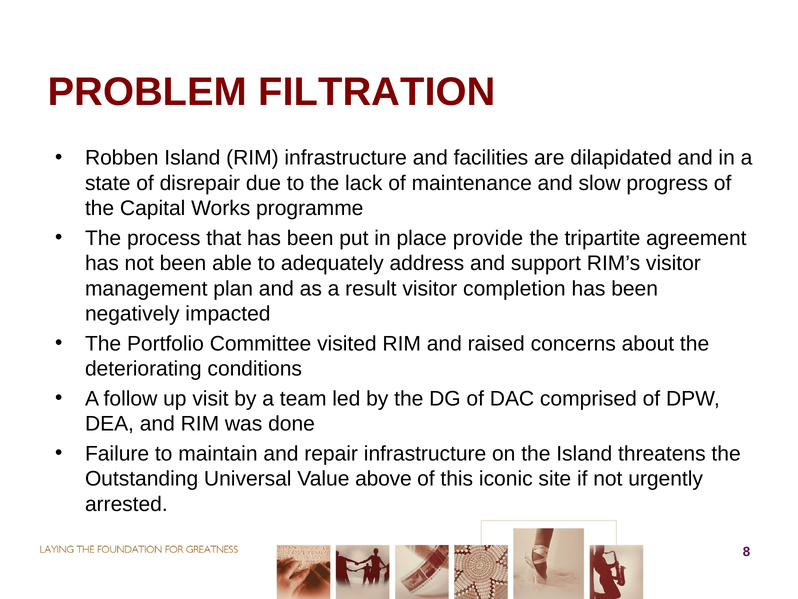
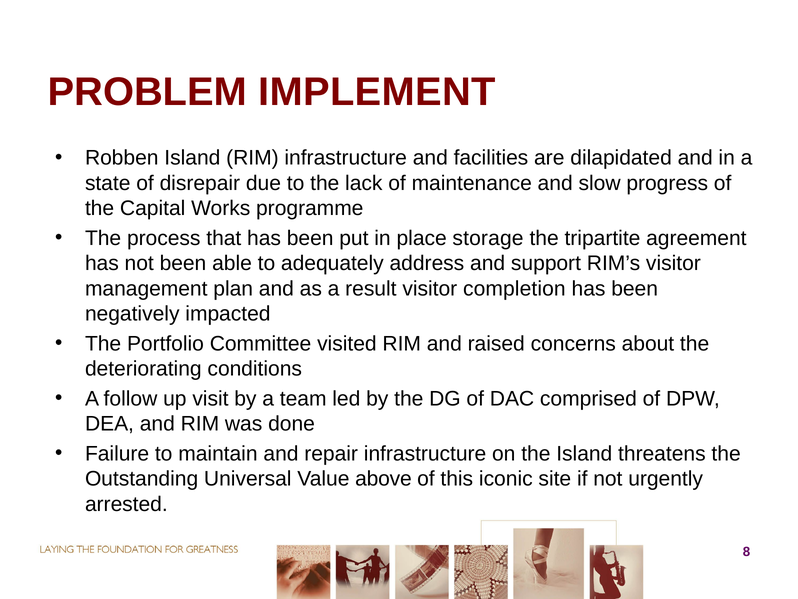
FILTRATION: FILTRATION -> IMPLEMENT (377, 92)
provide: provide -> storage (488, 238)
